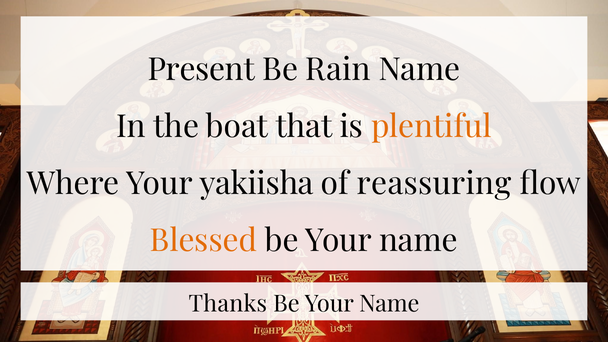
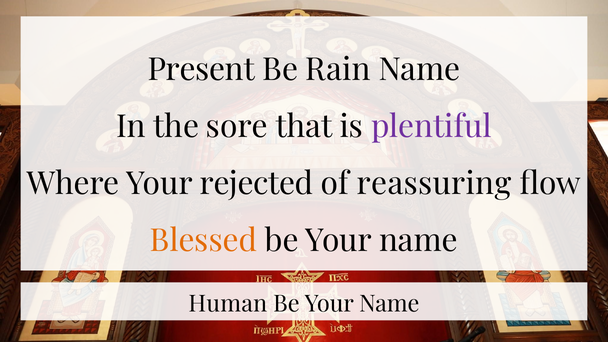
boat: boat -> sore (237, 127)
plentiful colour: orange -> purple (431, 127)
yakiisha: yakiisha -> rejected (257, 184)
Thanks: Thanks -> Human (228, 304)
